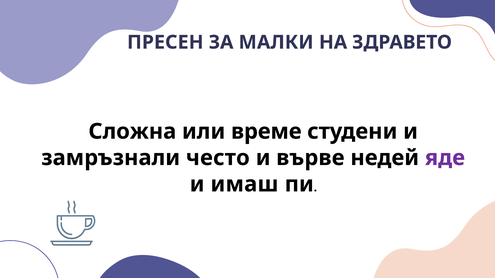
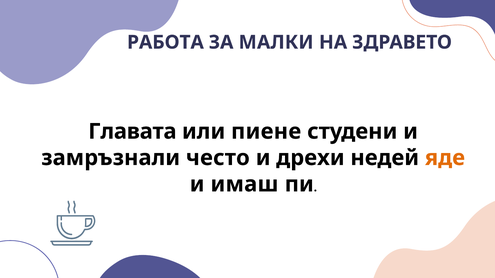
ПРЕСЕН: ПРЕСЕН -> РАБОТА (165, 42)
Сложна: Сложна -> Главата (132, 132)
време: време -> пиене (266, 132)
върве: върве -> дрехи (310, 158)
яде colour: purple -> orange (445, 158)
